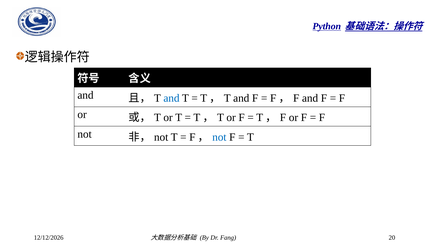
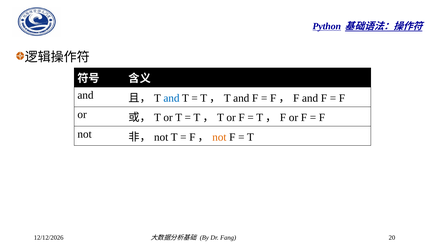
not colour: blue -> orange (219, 137)
